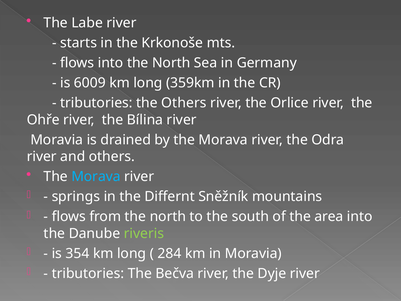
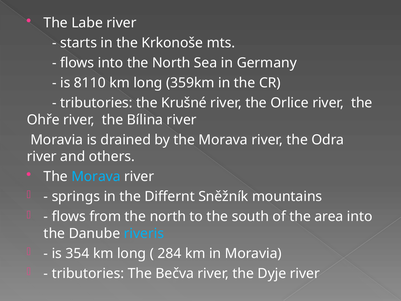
6009: 6009 -> 8110 (90, 83)
the Others: Others -> Krušné (184, 103)
riveris colour: light green -> light blue (144, 233)
